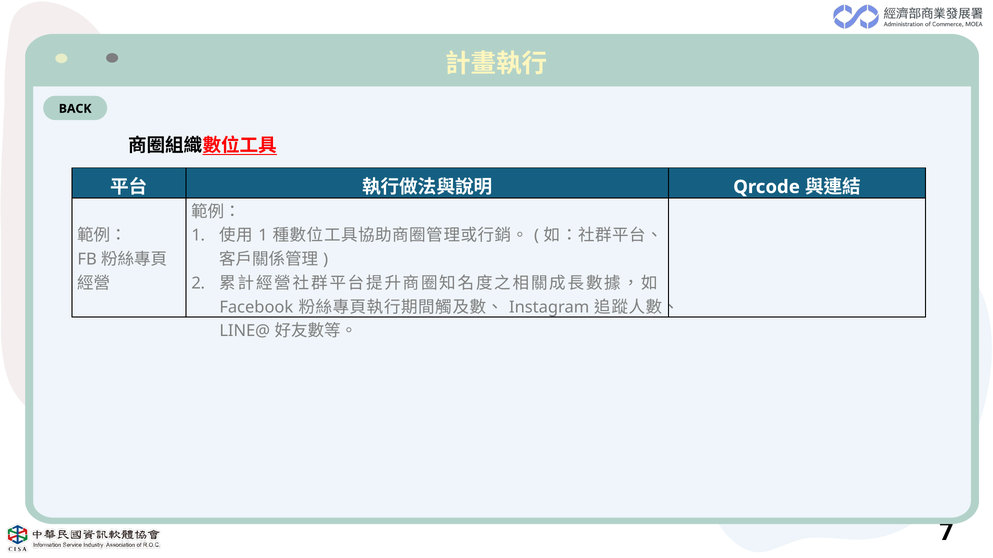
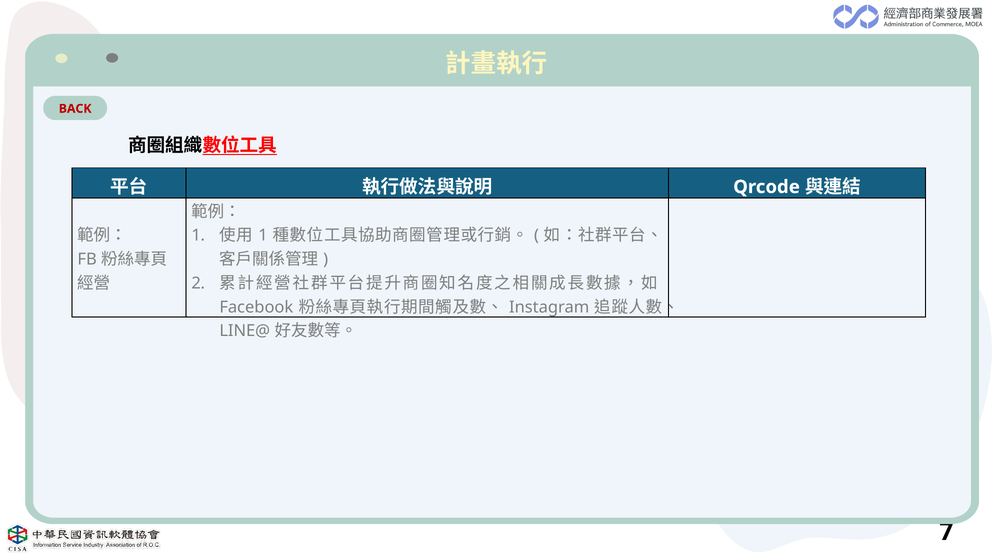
BACK colour: black -> red (75, 109)
